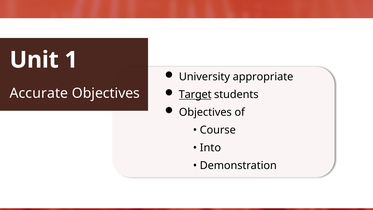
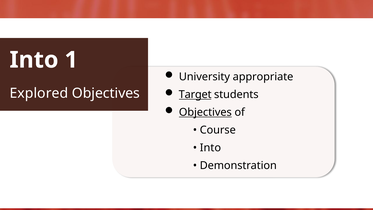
Unit: Unit -> Into (34, 60)
Accurate: Accurate -> Explored (39, 93)
Objectives underline: none -> present (205, 112)
